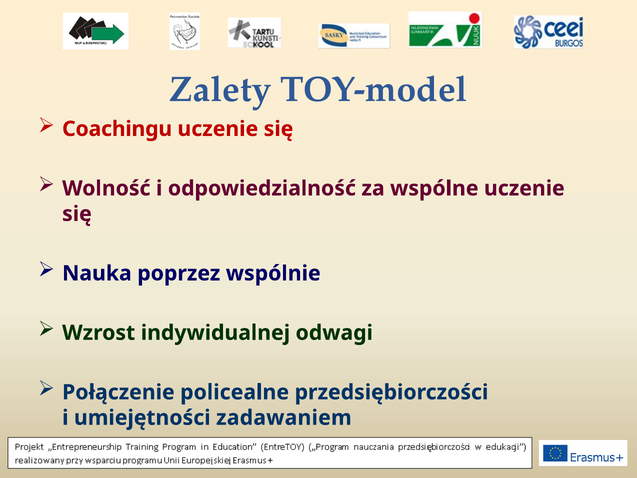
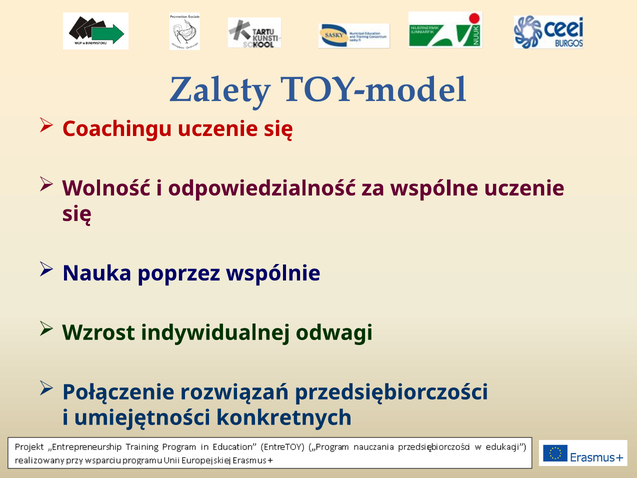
policealne: policealne -> rozwiązań (235, 392)
zadawaniem: zadawaniem -> konkretnych (284, 418)
